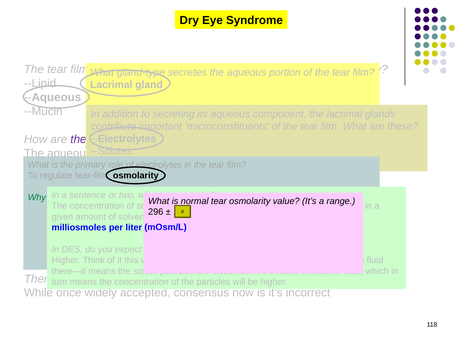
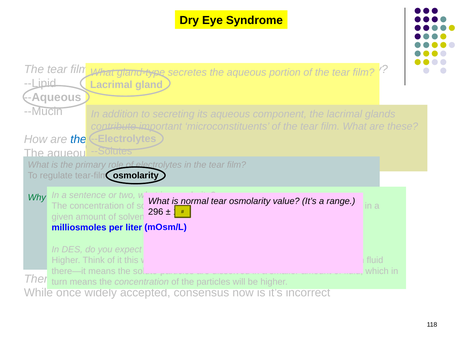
the colour: purple -> blue (78, 139)
